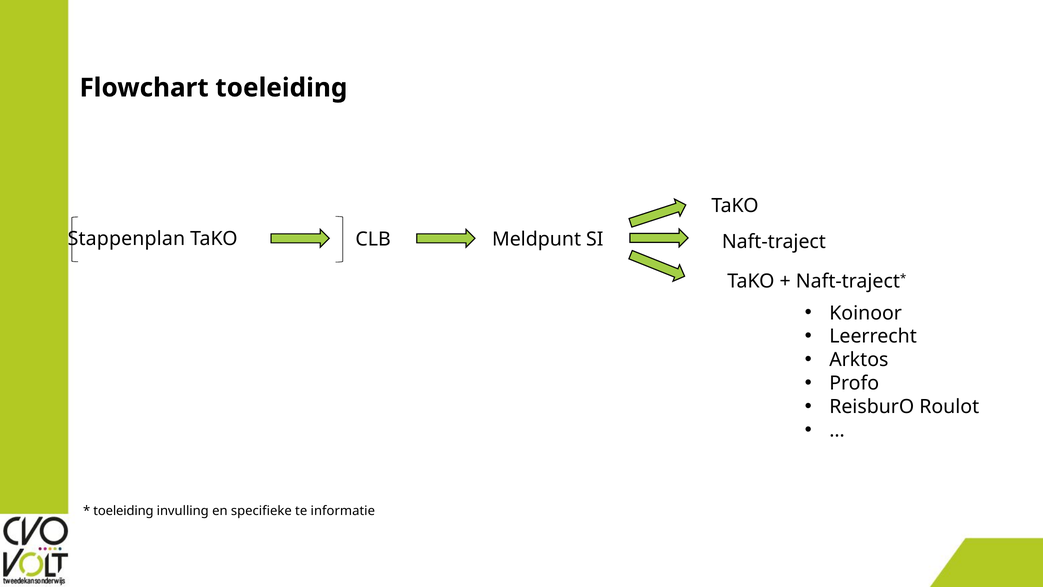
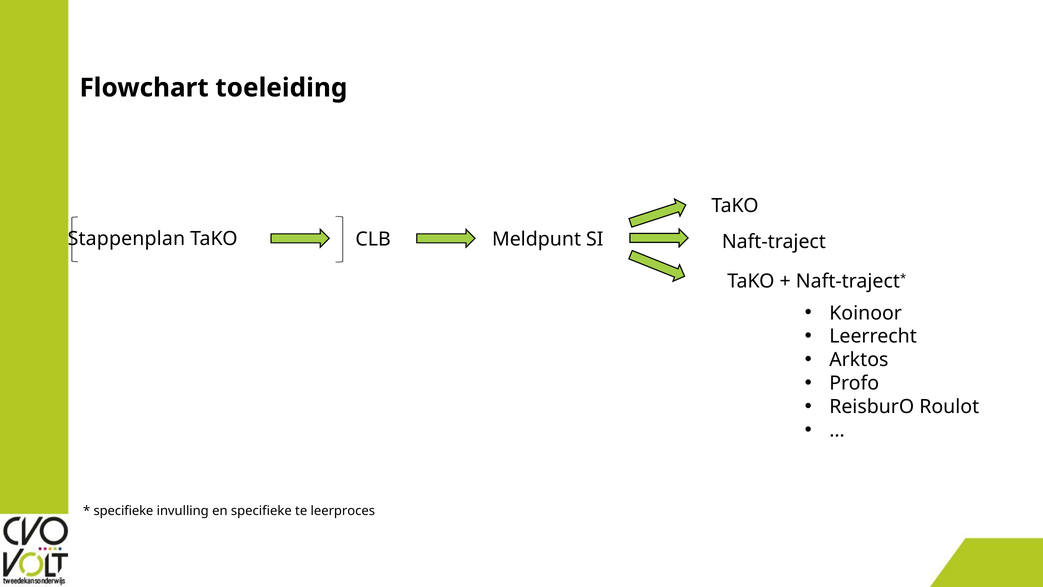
toeleiding: toeleiding -> specifieke (123, 510)
informatie: informatie -> leerproces (343, 510)
